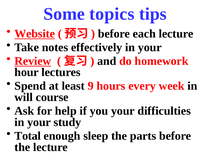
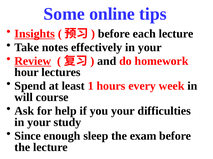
topics: topics -> online (112, 14)
Website: Website -> Insights (35, 34)
9: 9 -> 1 (91, 86)
Total: Total -> Since (28, 136)
parts: parts -> exam (143, 136)
